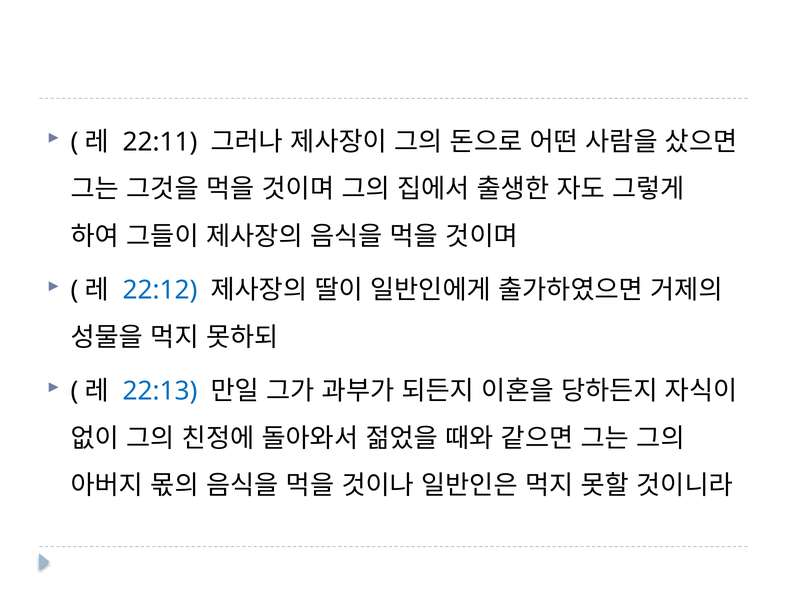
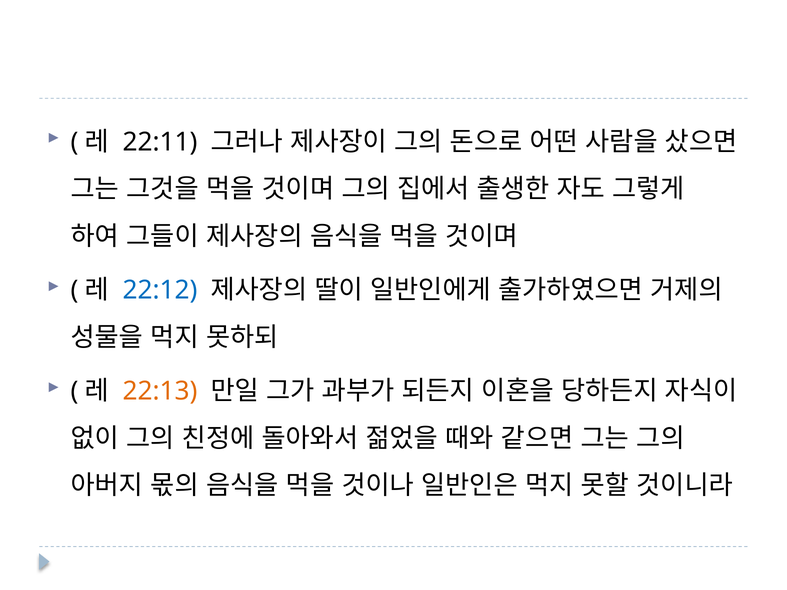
22:13 colour: blue -> orange (160, 391)
